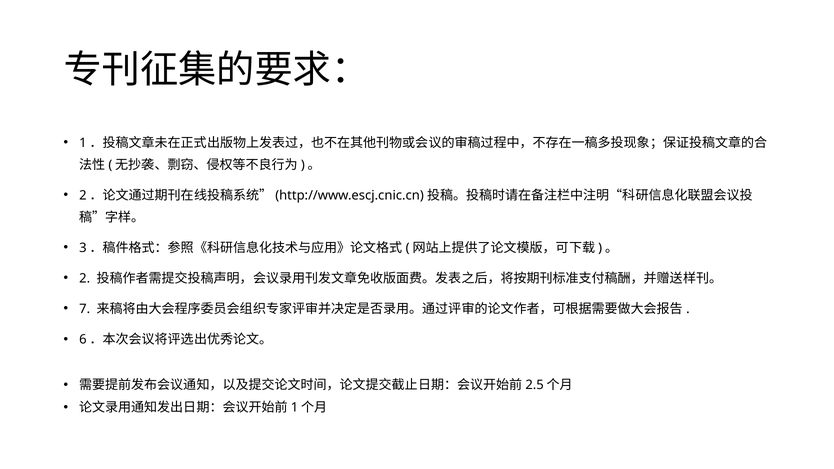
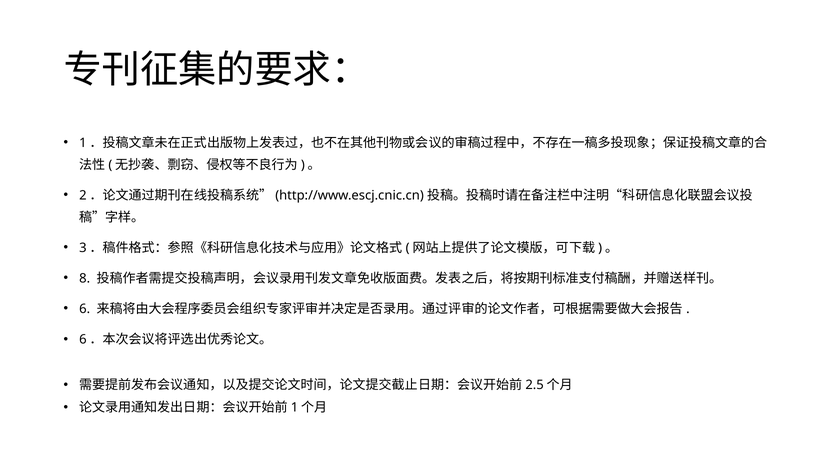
2: 2 -> 8 (85, 279)
7: 7 -> 6 (85, 309)
